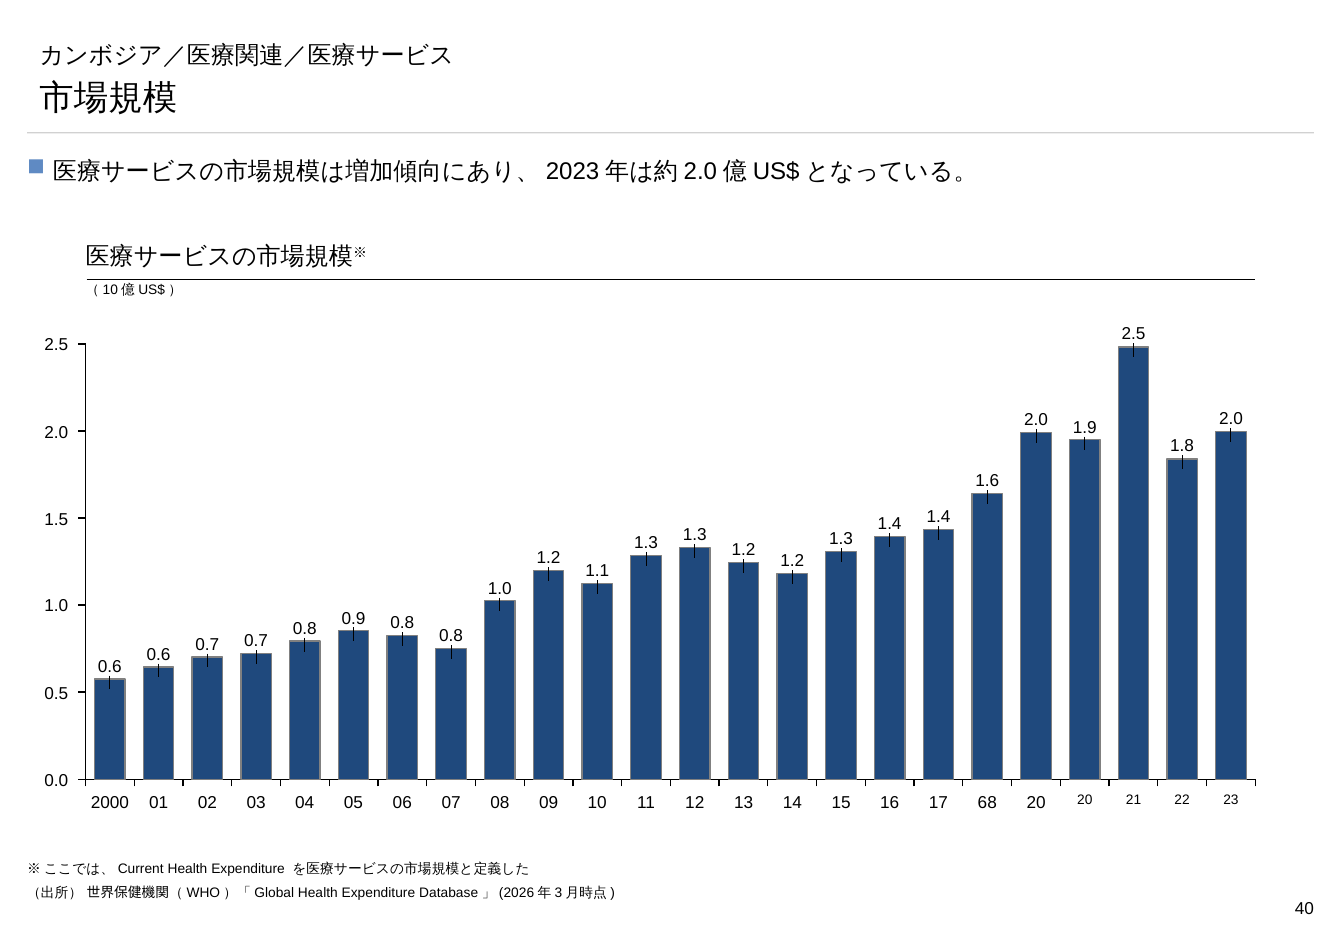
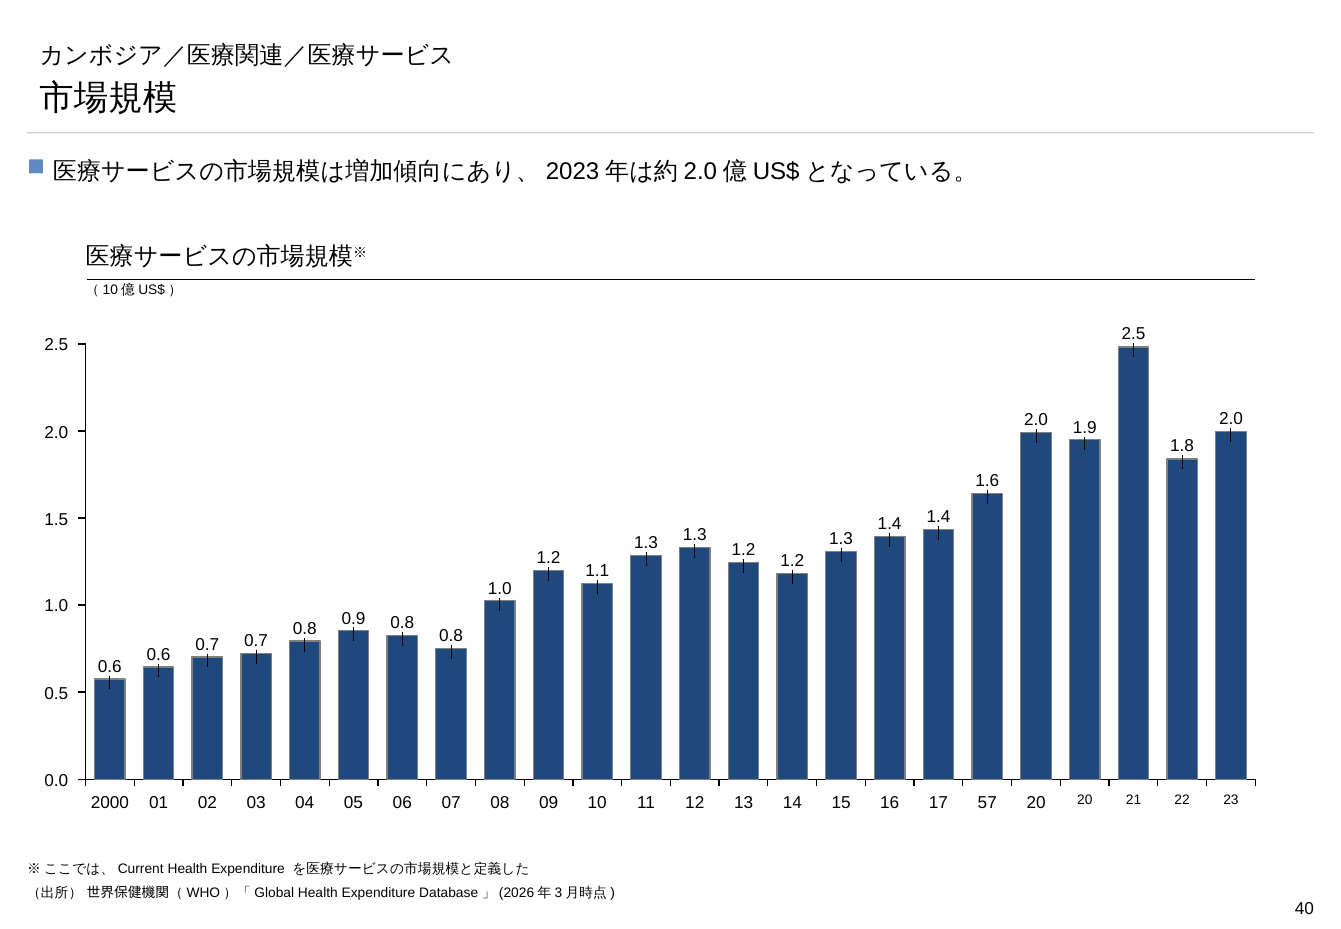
68: 68 -> 57 (987, 802)
